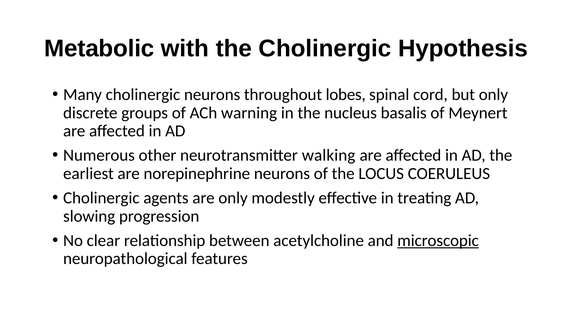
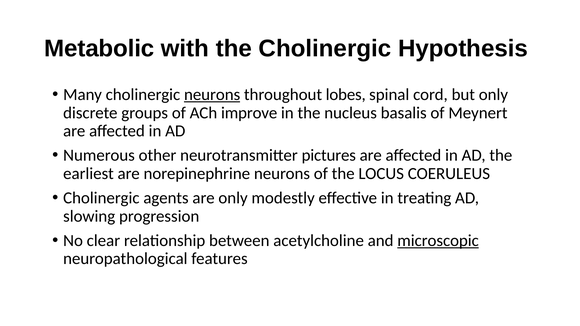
neurons underline: none -> present (212, 95)
warning: warning -> improve (249, 113)
walking: walking -> pictures (329, 155)
